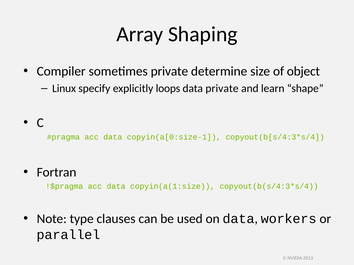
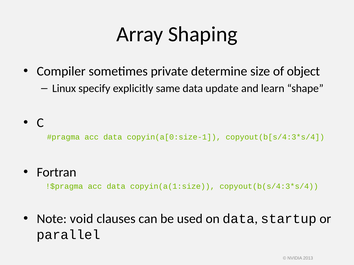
loops: loops -> same (168, 89)
data private: private -> update (222, 89)
type: type -> void (82, 219)
workers: workers -> startup (289, 219)
